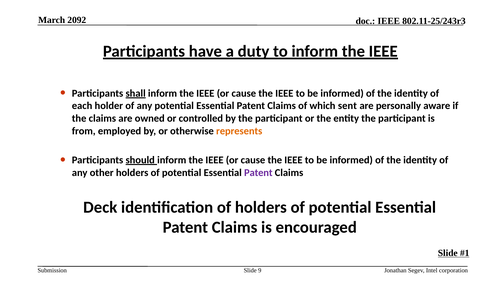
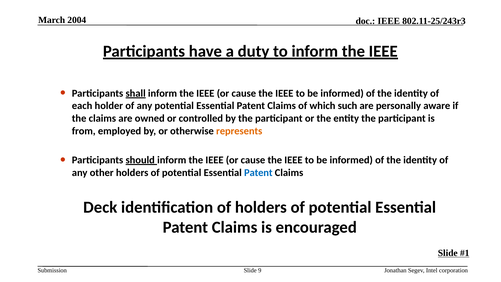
2092: 2092 -> 2004 (77, 20)
sent: sent -> such (348, 106)
Patent colour: purple -> blue (258, 173)
